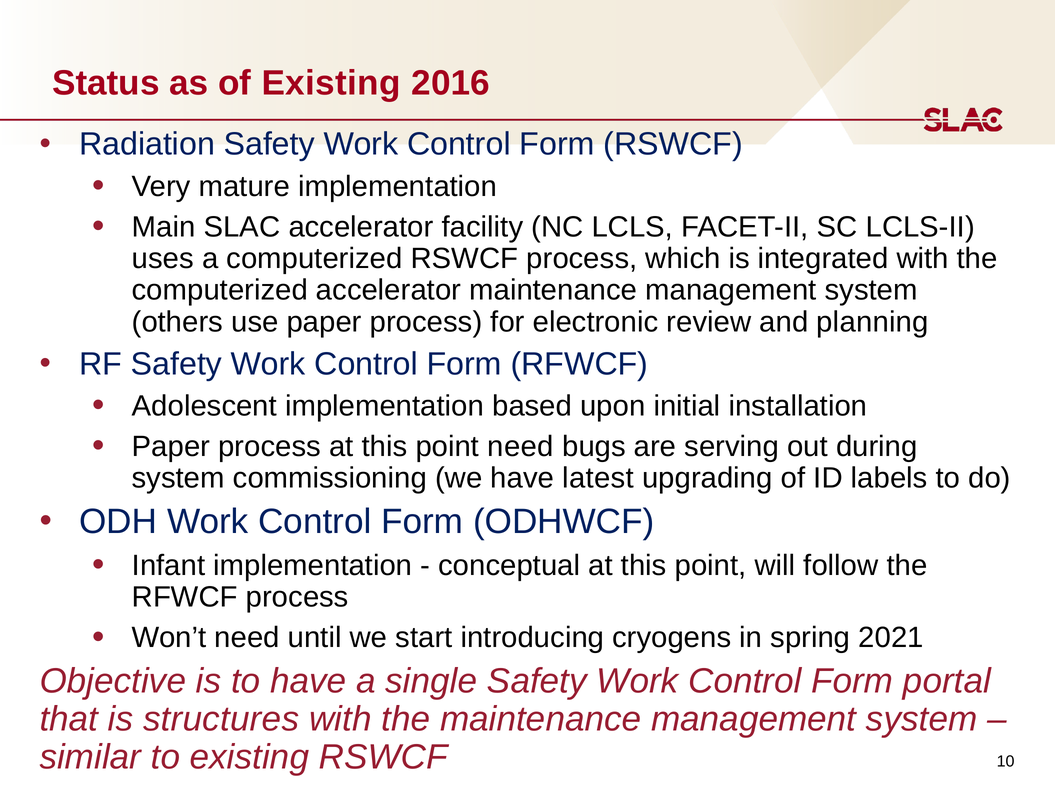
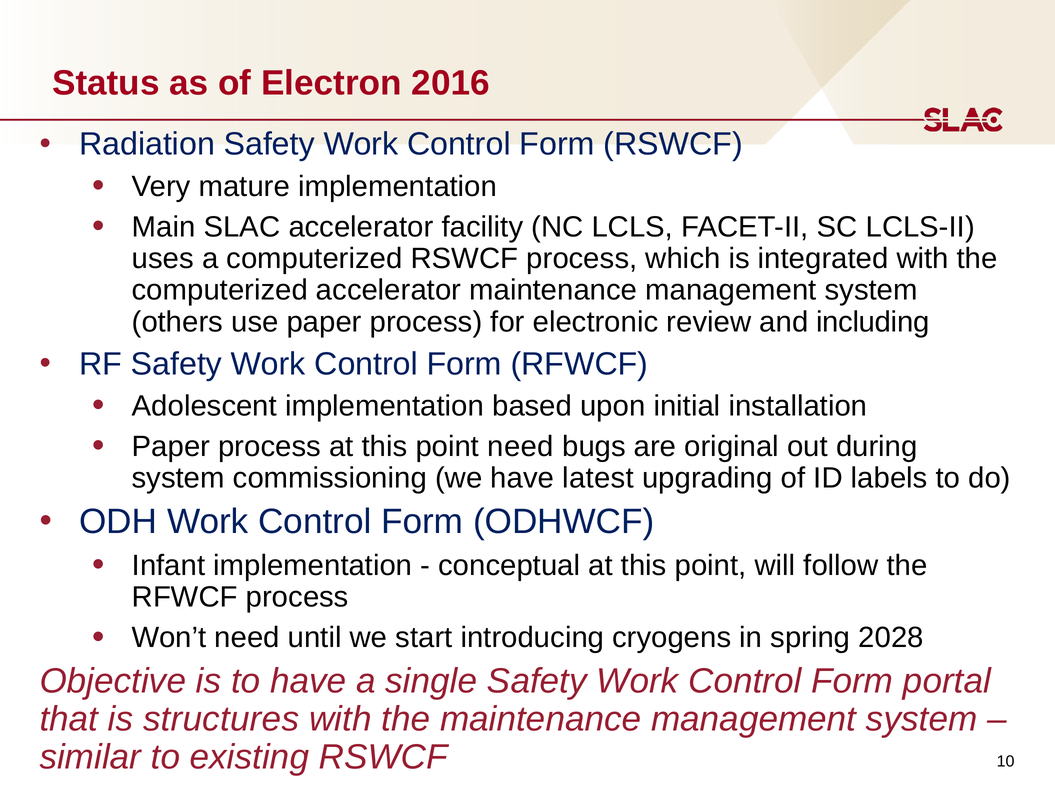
of Existing: Existing -> Electron (331, 83)
planning: planning -> including (873, 322)
serving: serving -> original (732, 447)
2021: 2021 -> 2028 (891, 638)
